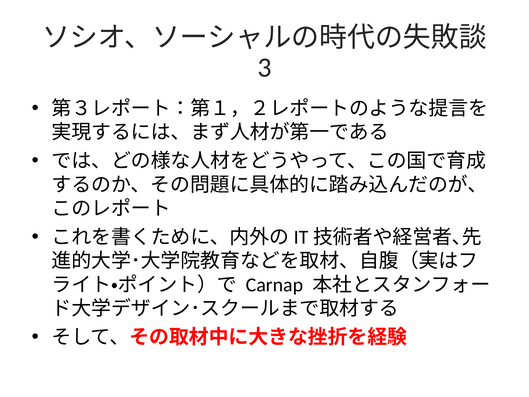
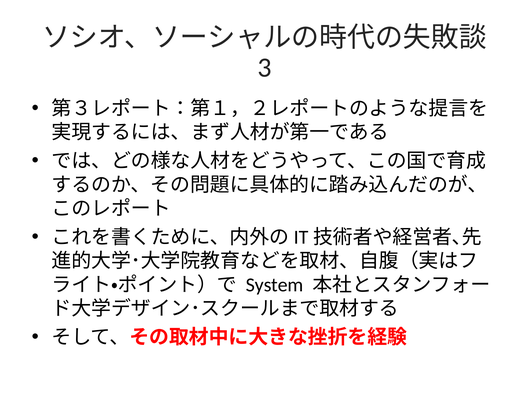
Carnap: Carnap -> System (275, 285)
